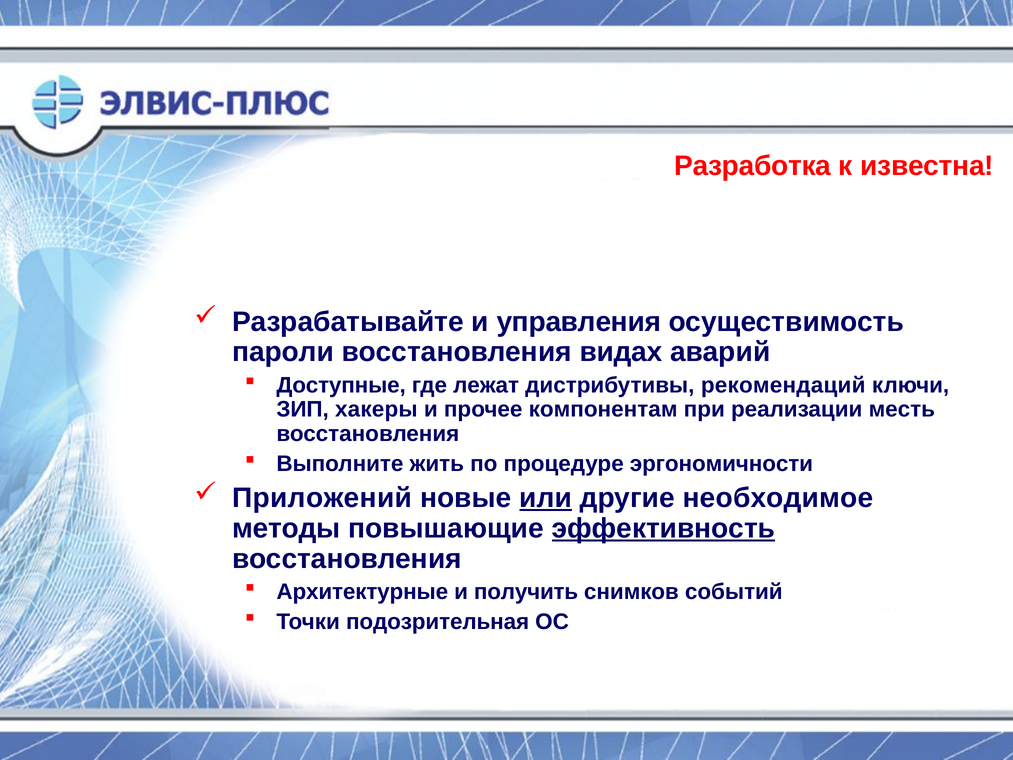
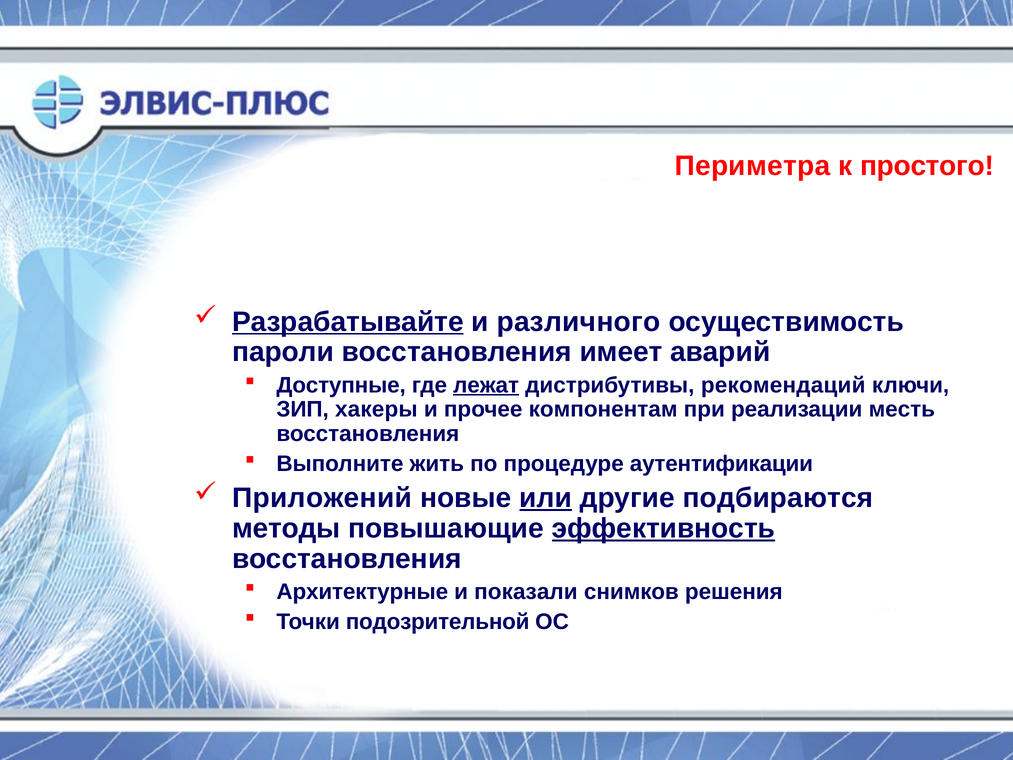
Разработка: Разработка -> Периметра (752, 166)
известна: известна -> простого (927, 166)
Разрабатывайте underline: none -> present (348, 322)
управления: управления -> различного (579, 322)
видах: видах -> имеет (621, 352)
лежат underline: none -> present (486, 385)
эргономичности: эргономичности -> аутентификации (721, 463)
необходимое: необходимое -> подбираются (778, 498)
получить: получить -> показали (526, 592)
событий: событий -> решения (734, 592)
подозрительная: подозрительная -> подозрительной (438, 621)
